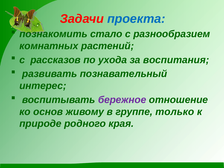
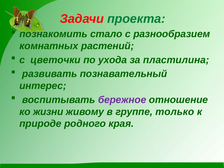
проекта colour: blue -> green (136, 19)
рассказов: рассказов -> цветочки (55, 60)
воспитания: воспитания -> пластилина (176, 60)
основ: основ -> жизни (48, 112)
